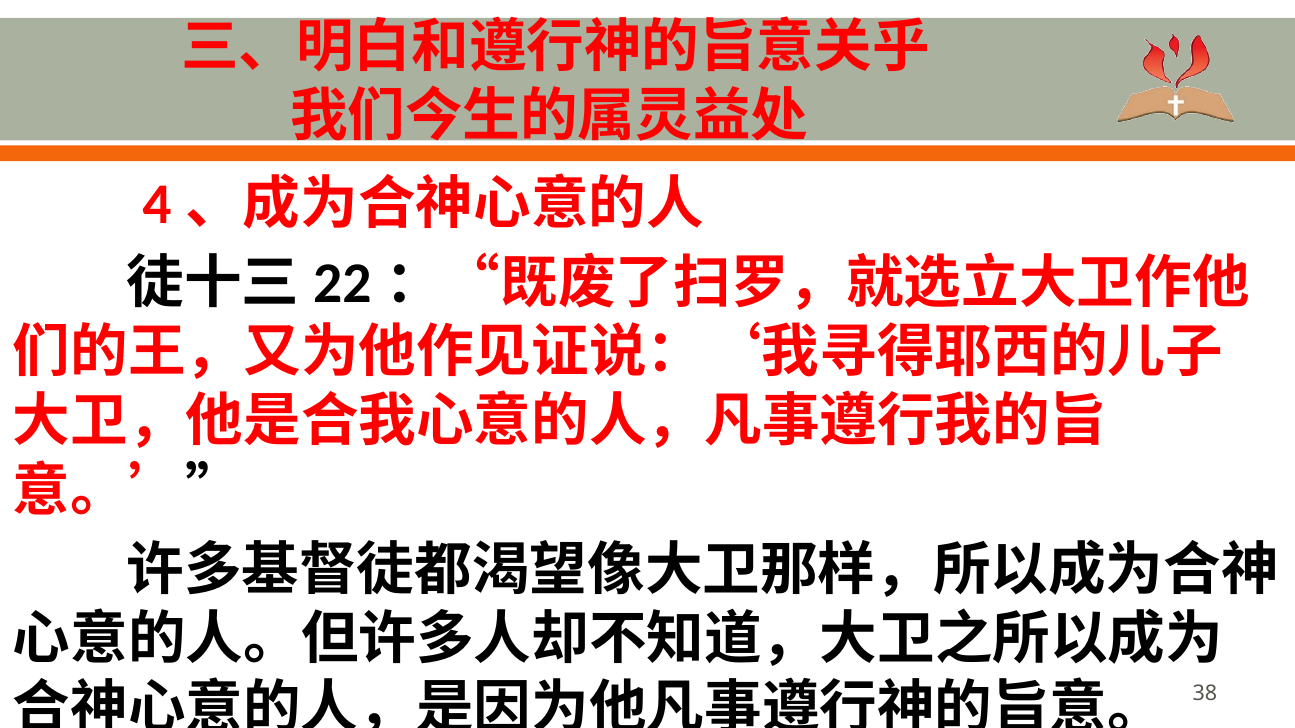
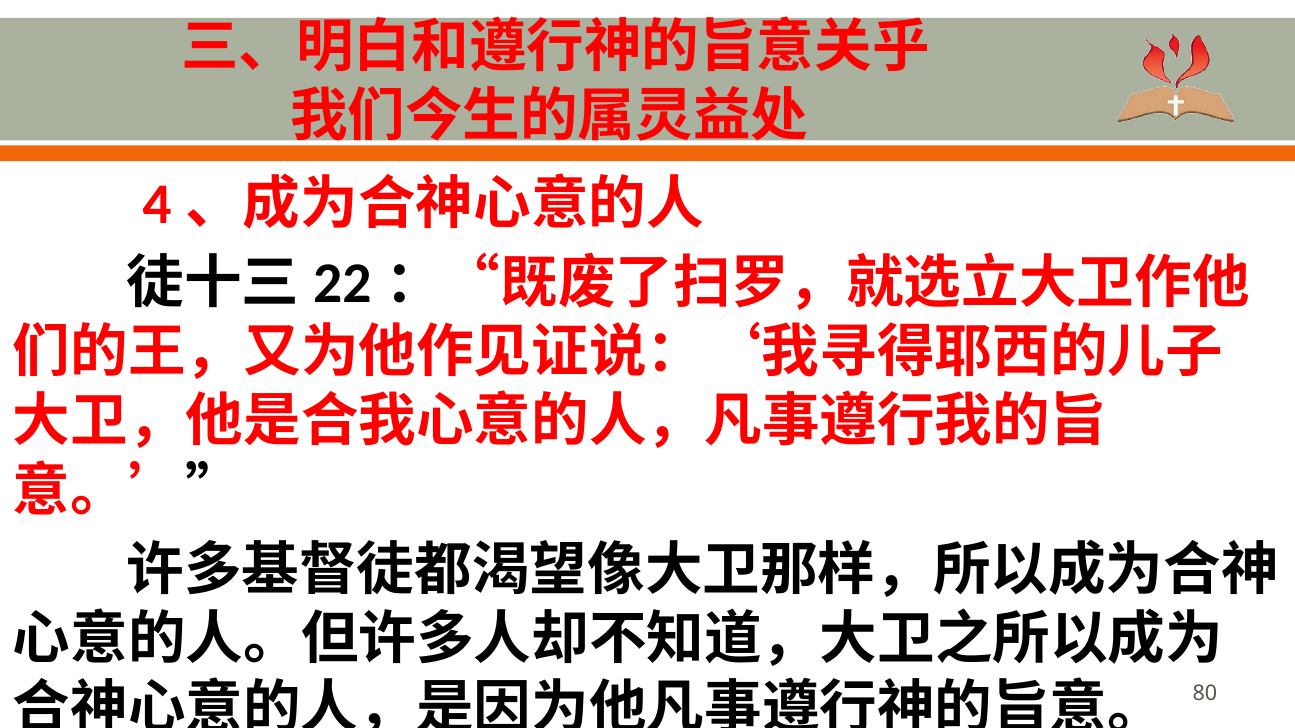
38: 38 -> 80 (1205, 694)
